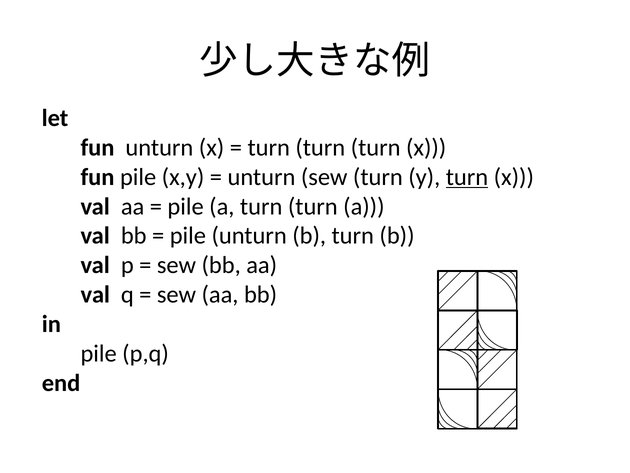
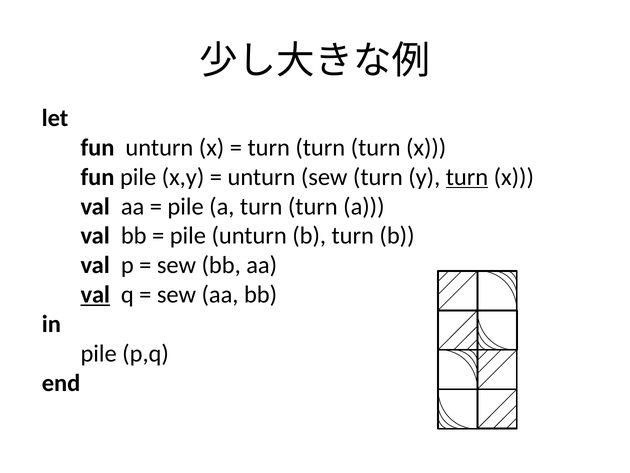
val underline: none -> present (95, 294)
